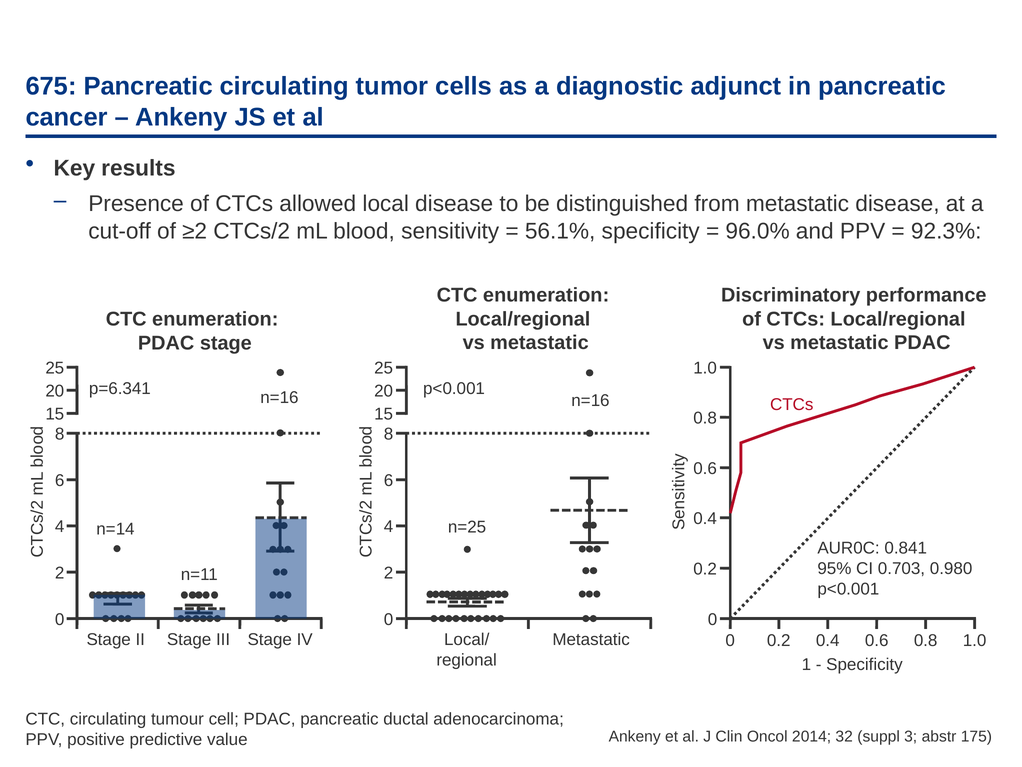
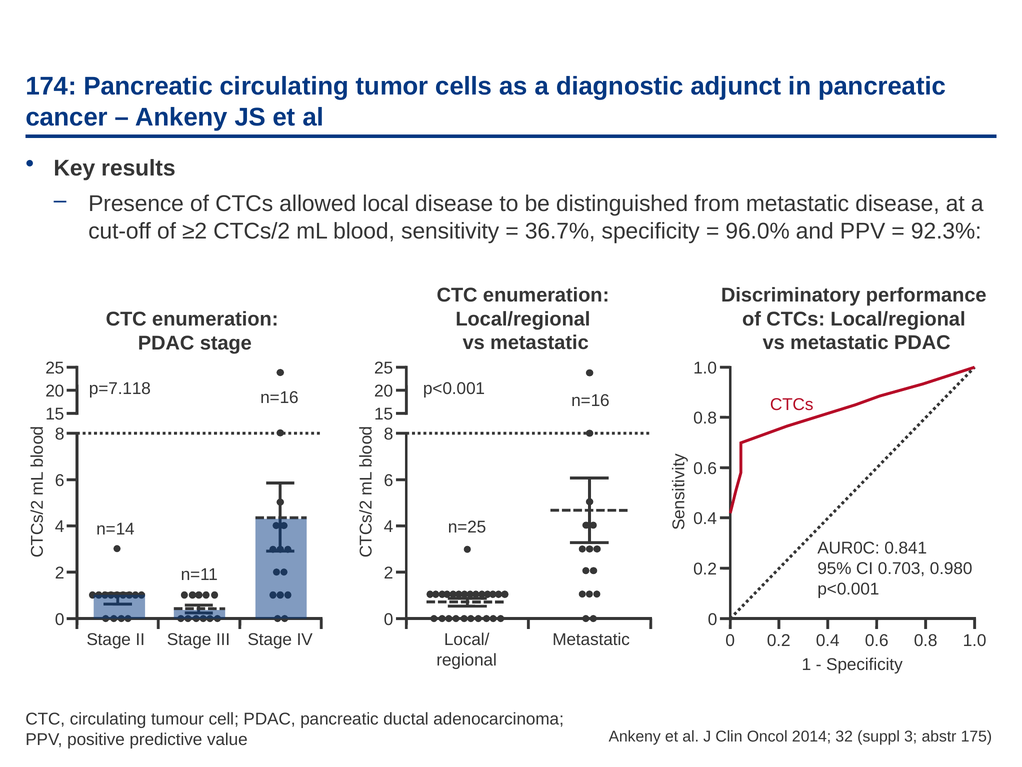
675: 675 -> 174 (51, 86)
56.1%: 56.1% -> 36.7% (560, 231)
p=6.341: p=6.341 -> p=7.118 (120, 388)
